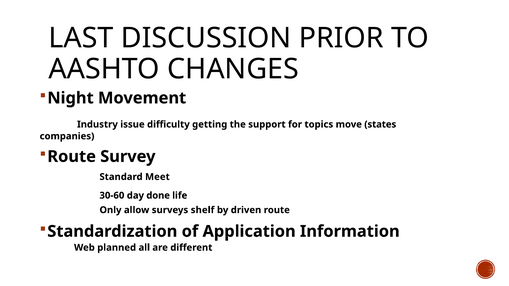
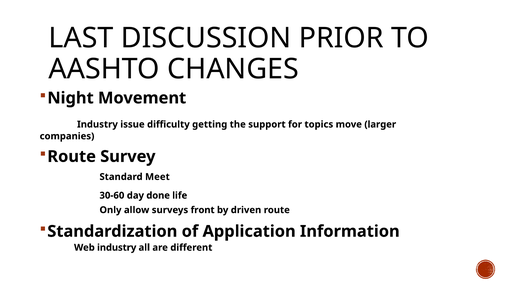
states: states -> larger (380, 125)
shelf: shelf -> front (203, 210)
Web planned: planned -> industry (117, 248)
